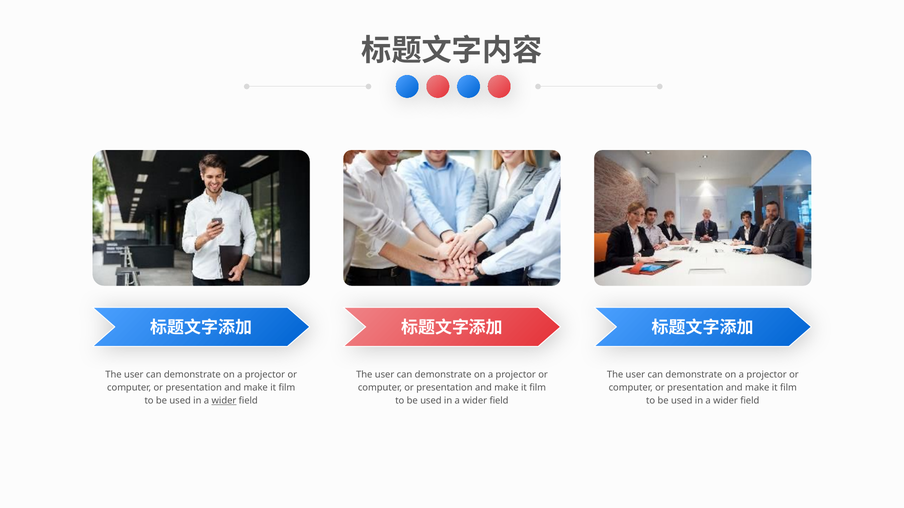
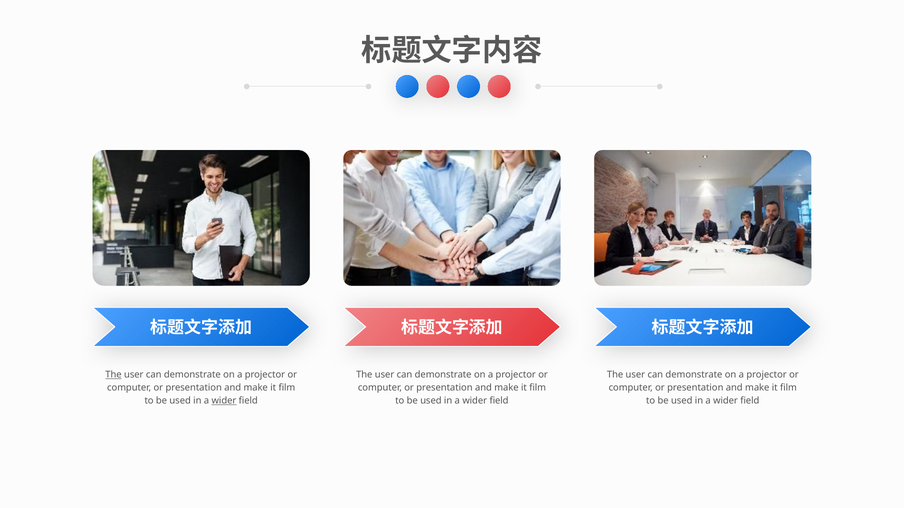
The underline: none -> present (114, 375)
